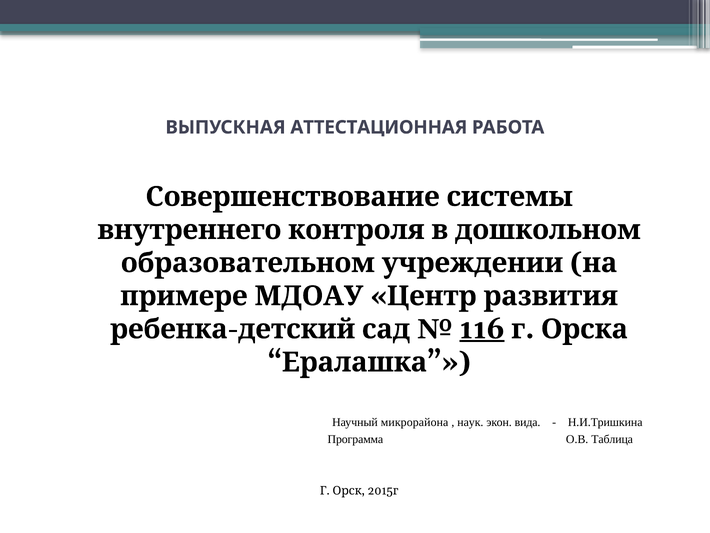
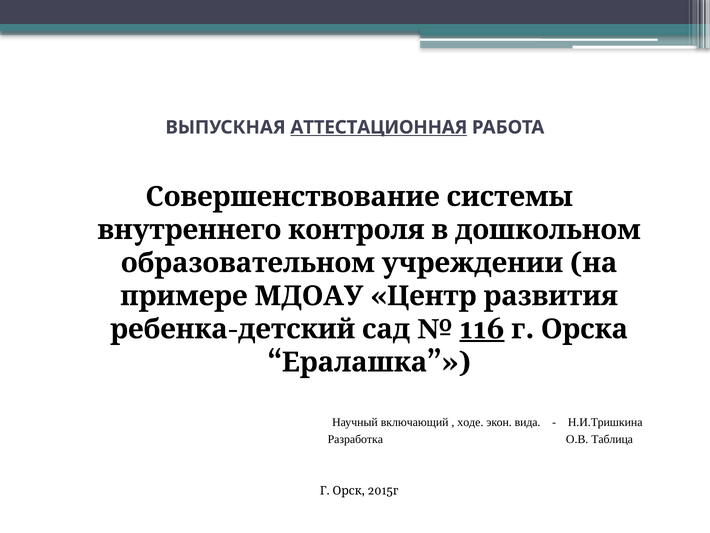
АТТЕСТАЦИОННАЯ underline: none -> present (379, 127)
микрорайона: микрорайона -> включающий (415, 422)
наук: наук -> ходе (470, 422)
Программа: Программа -> Разработка (355, 439)
